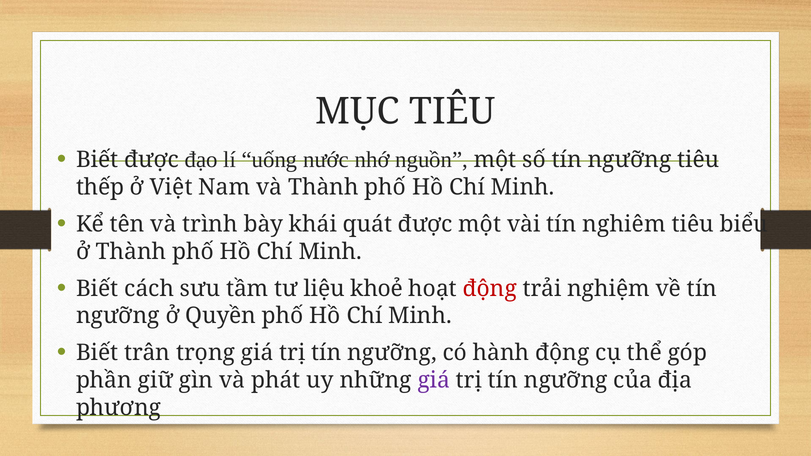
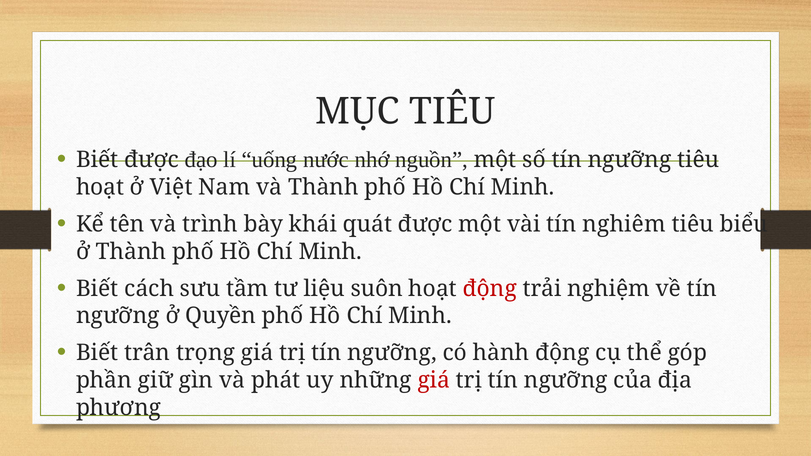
thếp: thếp -> hoạt (100, 187)
khoẻ: khoẻ -> suôn (377, 289)
giá colour: purple -> red (434, 380)
